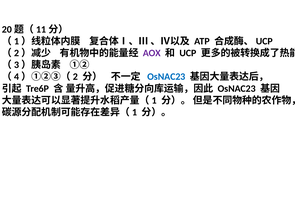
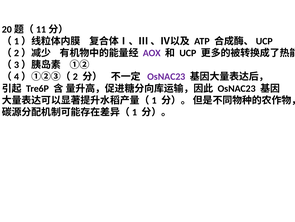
OsNAC23 colour: blue -> purple (166, 76)
